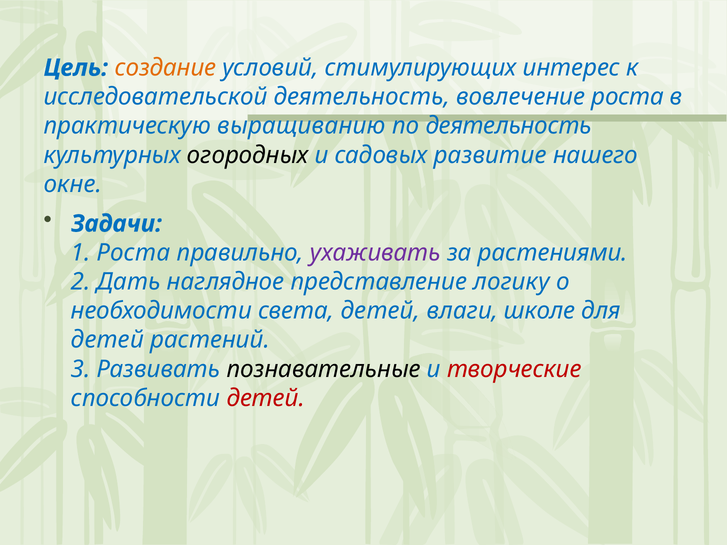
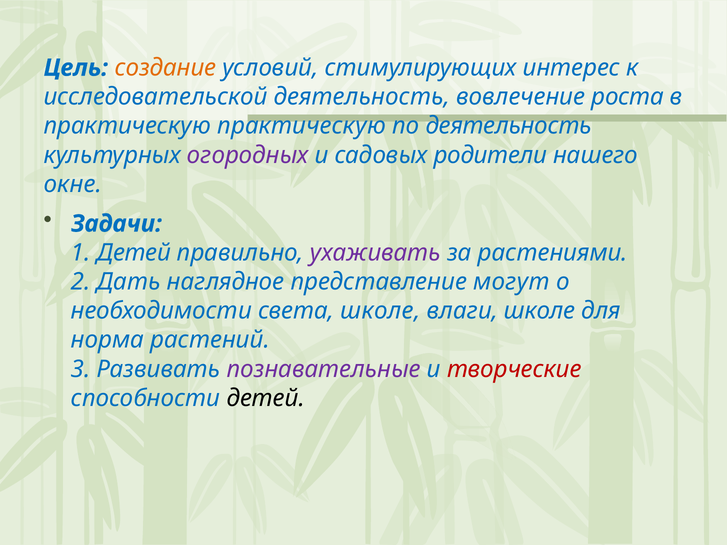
практическую выращиванию: выращиванию -> практическую (302, 126)
огородных colour: black -> purple (248, 155)
развитие: развитие -> родители (490, 155)
1 Роста: Роста -> Детей (134, 253)
логику: логику -> могут (512, 282)
света детей: детей -> школе (380, 311)
детей: детей -> норма (107, 340)
познавательные colour: black -> purple (324, 369)
детей colour: red -> black (266, 398)
